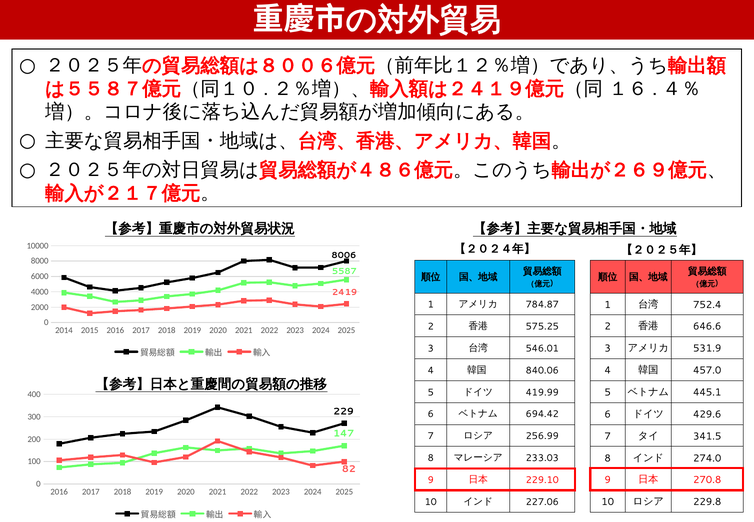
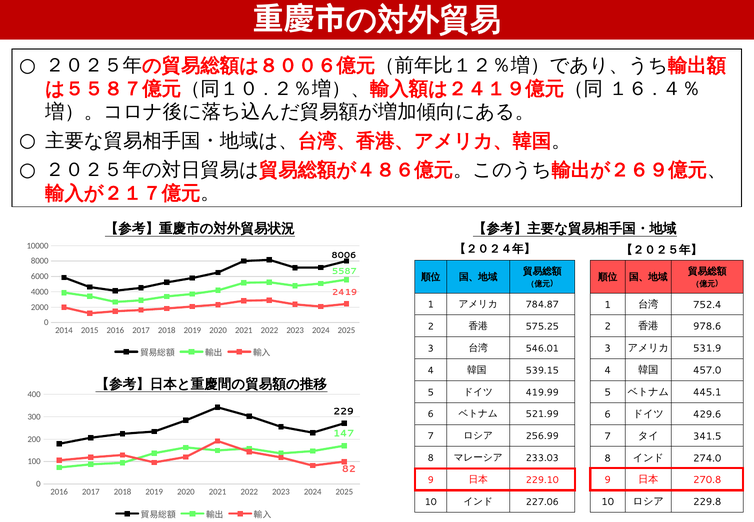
646.6: 646.6 -> 978.6 (707, 327)
840.06: 840.06 -> 539.15 (542, 370)
694.42: 694.42 -> 521.99 (542, 414)
